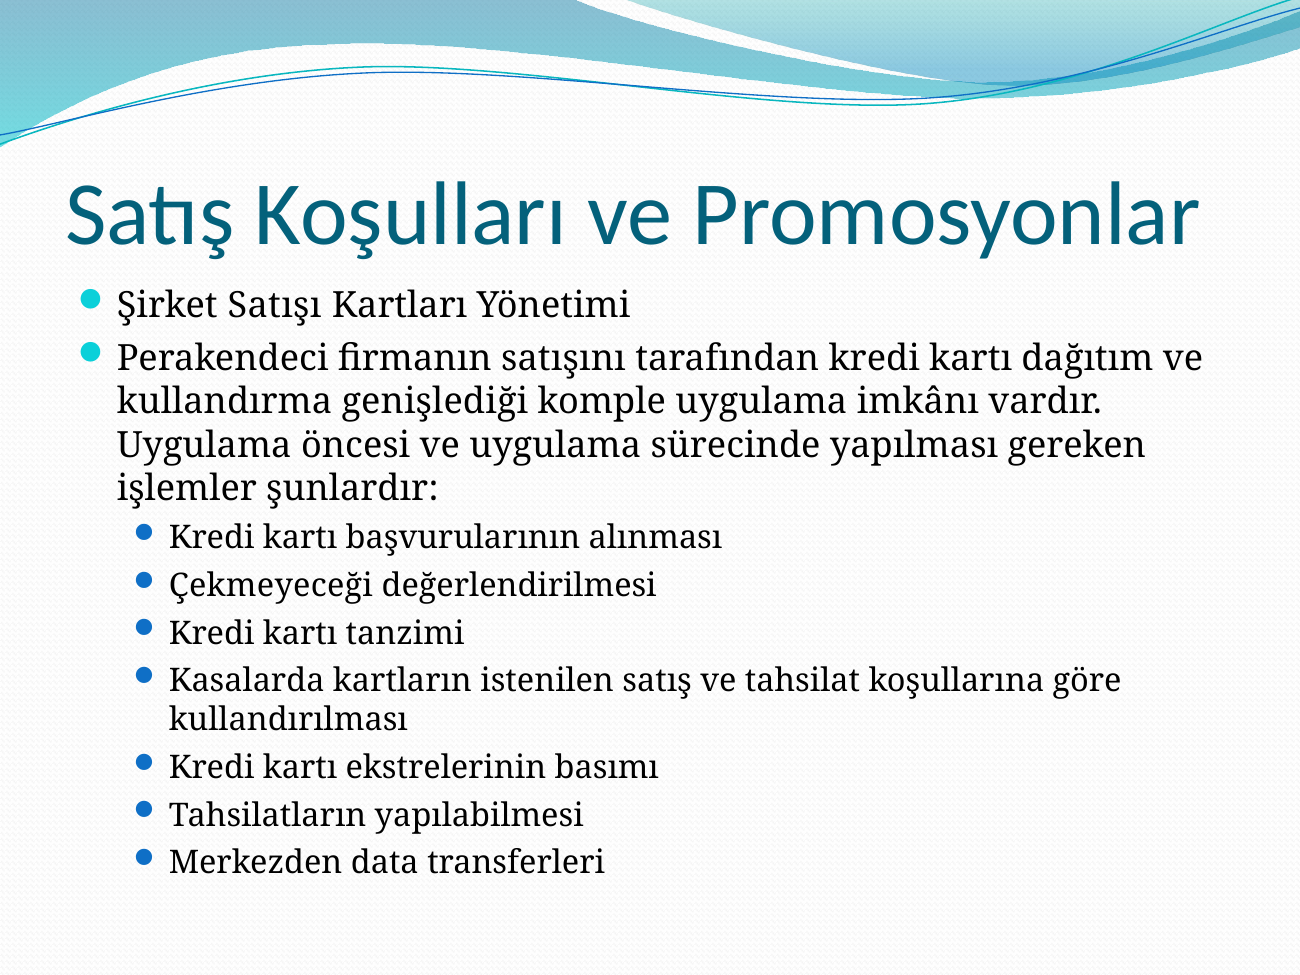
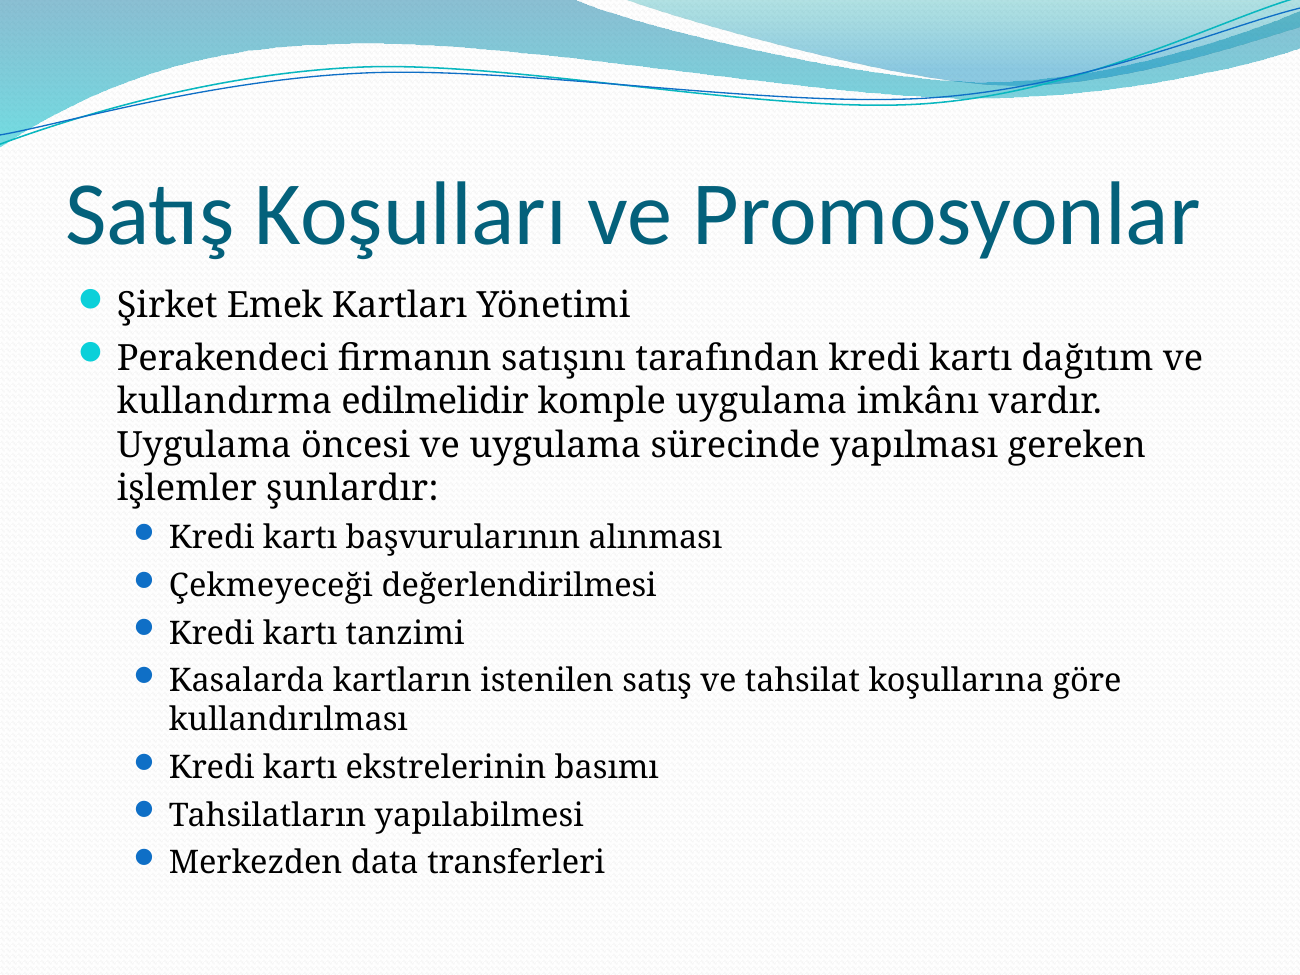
Satışı: Satışı -> Emek (275, 306)
genişlediği: genişlediği -> edilmelidir (435, 402)
